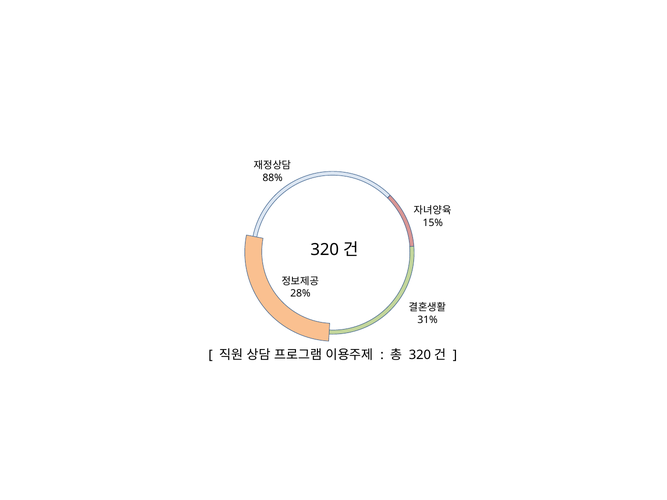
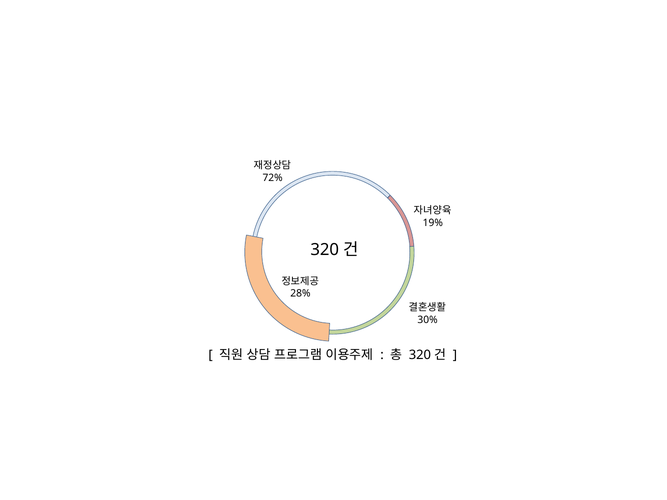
88%: 88% -> 72% (273, 178)
15%: 15% -> 19% (433, 223)
31%: 31% -> 30% (428, 320)
